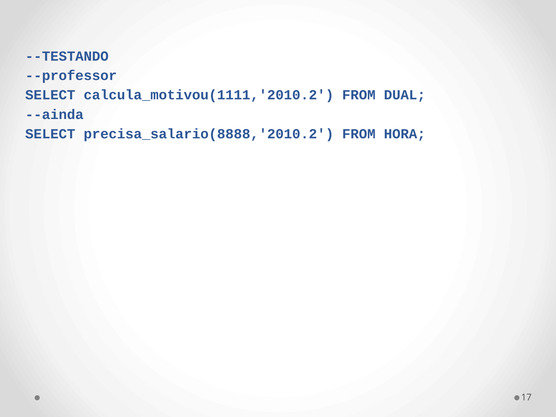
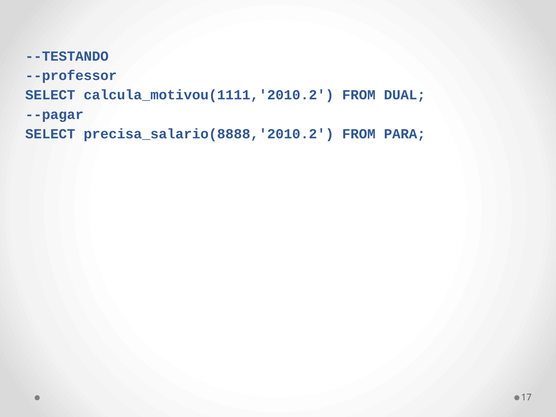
--ainda: --ainda -> --pagar (54, 115)
HORA: HORA -> PARA (405, 134)
